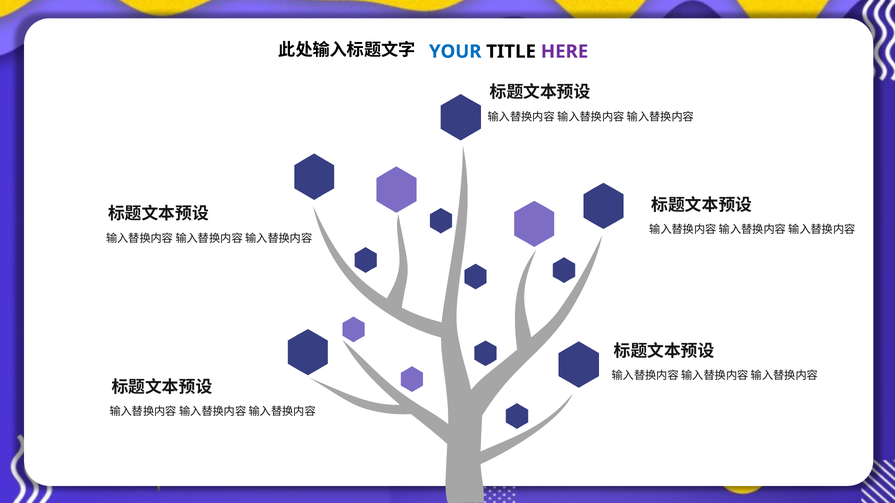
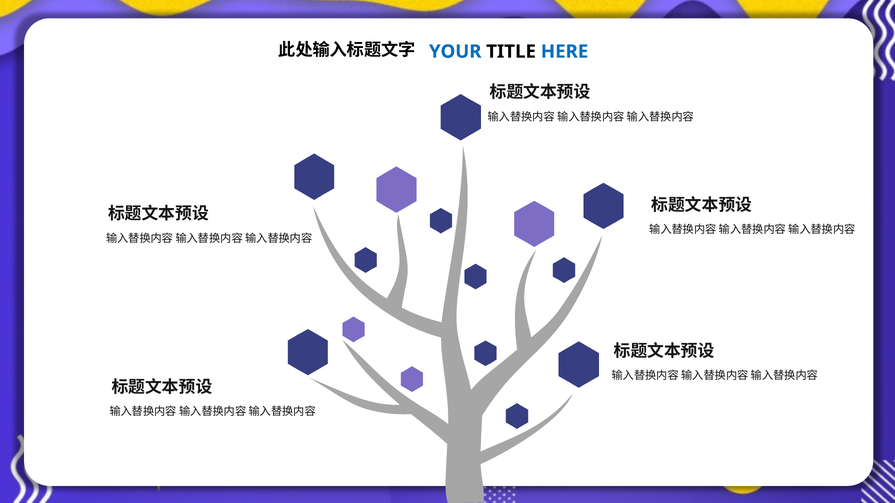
HERE colour: purple -> blue (565, 52)
